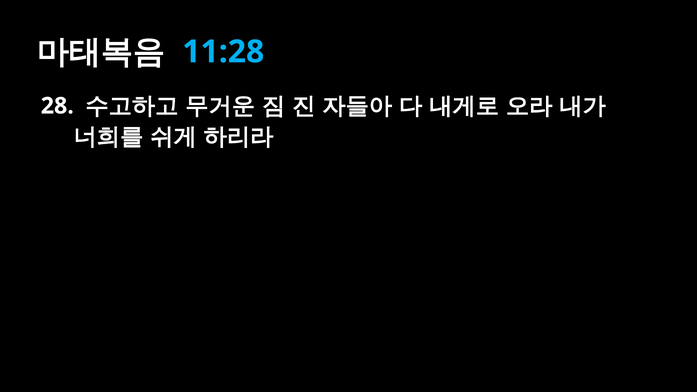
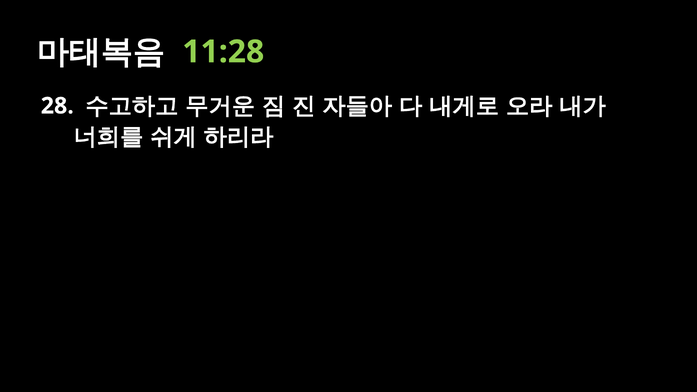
11:28 colour: light blue -> light green (223, 52)
